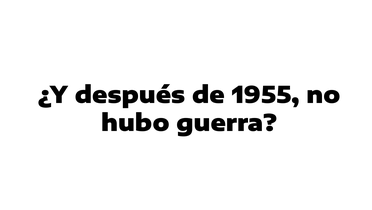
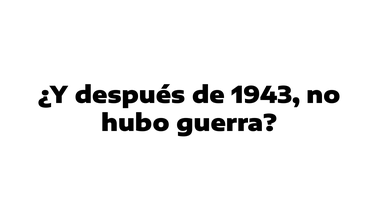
1955: 1955 -> 1943 (266, 95)
